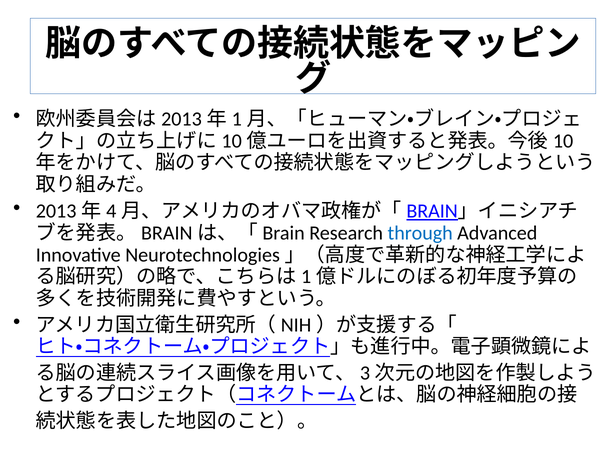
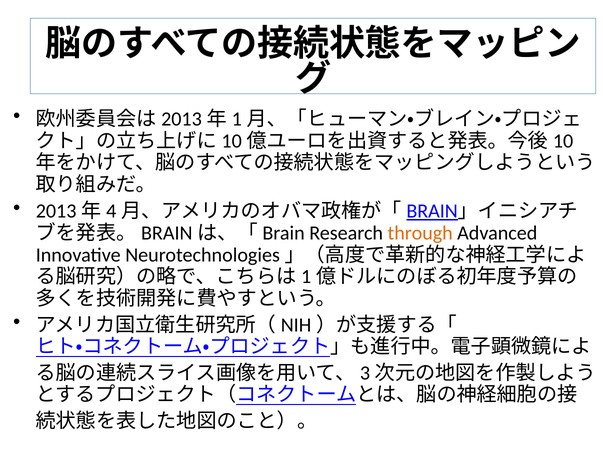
through colour: blue -> orange (420, 233)
